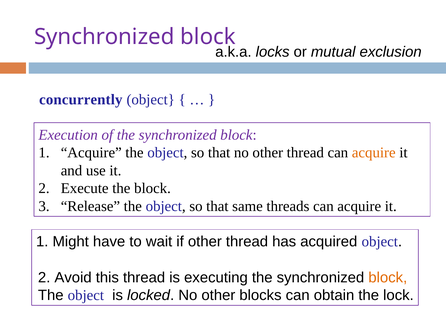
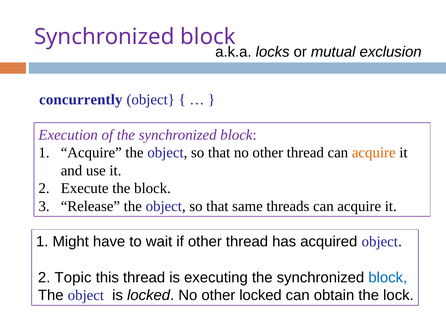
Avoid: Avoid -> Topic (73, 277)
block colour: orange -> blue (388, 277)
other blocks: blocks -> locked (261, 295)
